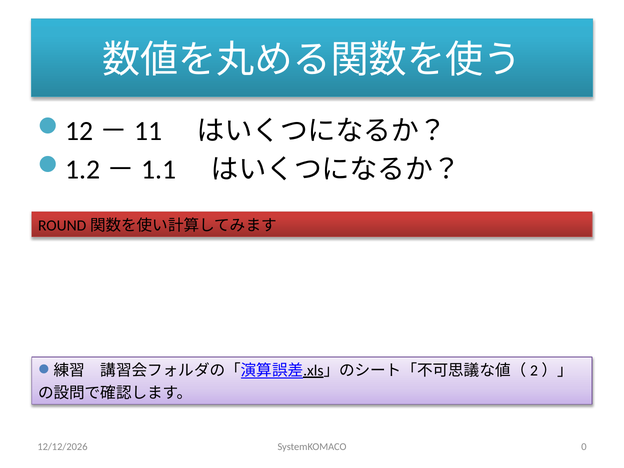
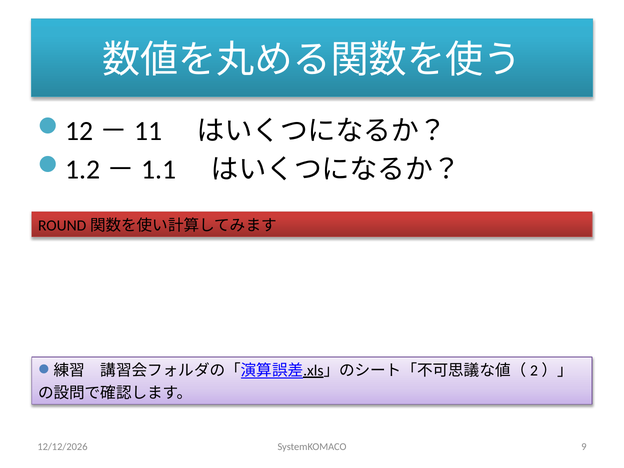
0: 0 -> 9 (584, 447)
